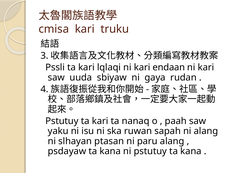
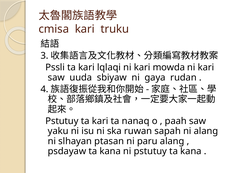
endaan: endaan -> mowda (169, 68)
